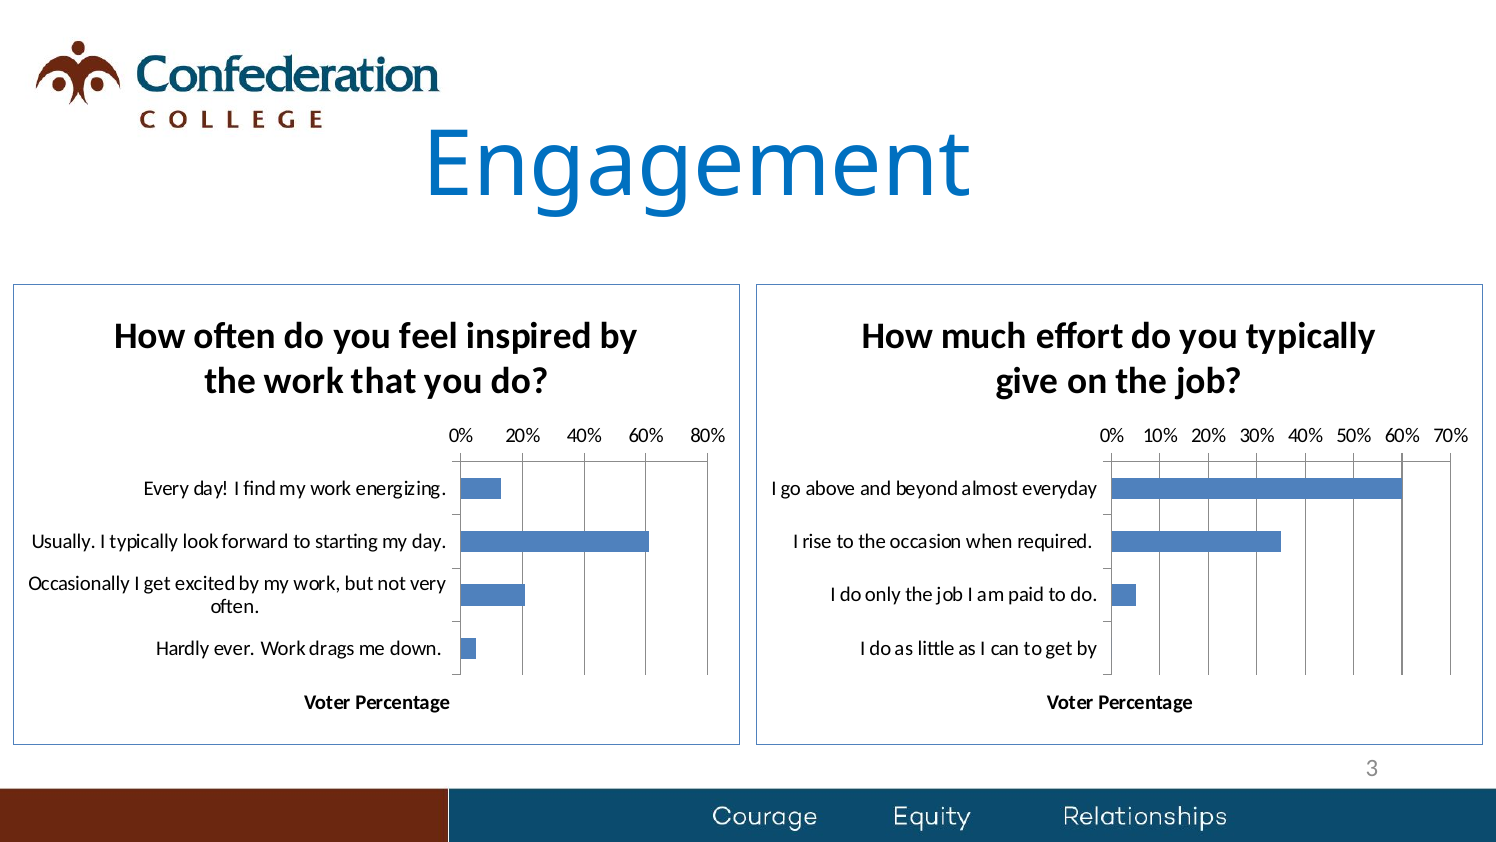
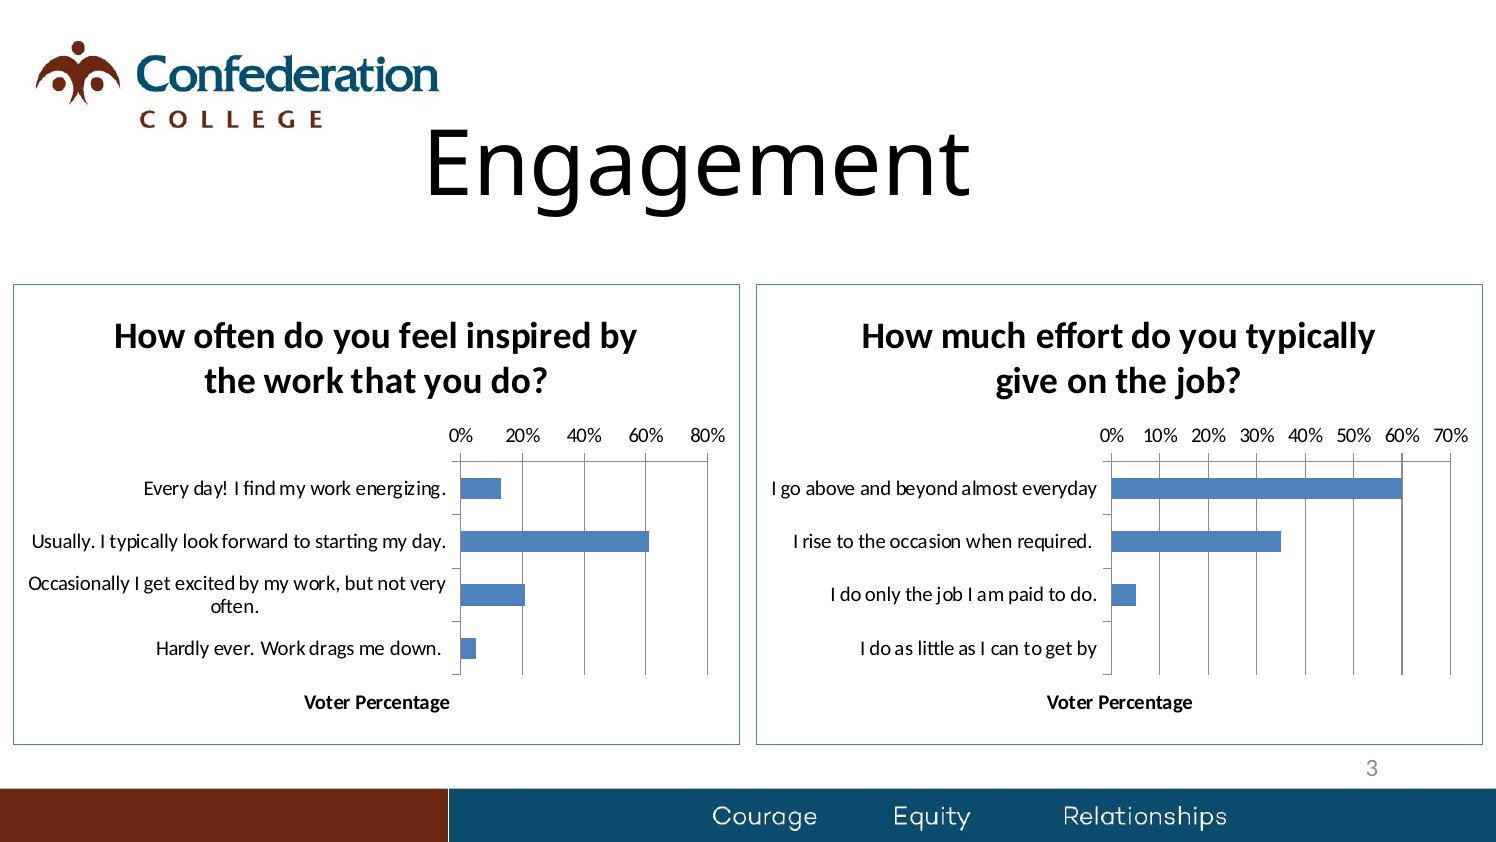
Engagement colour: blue -> black (697, 165)
